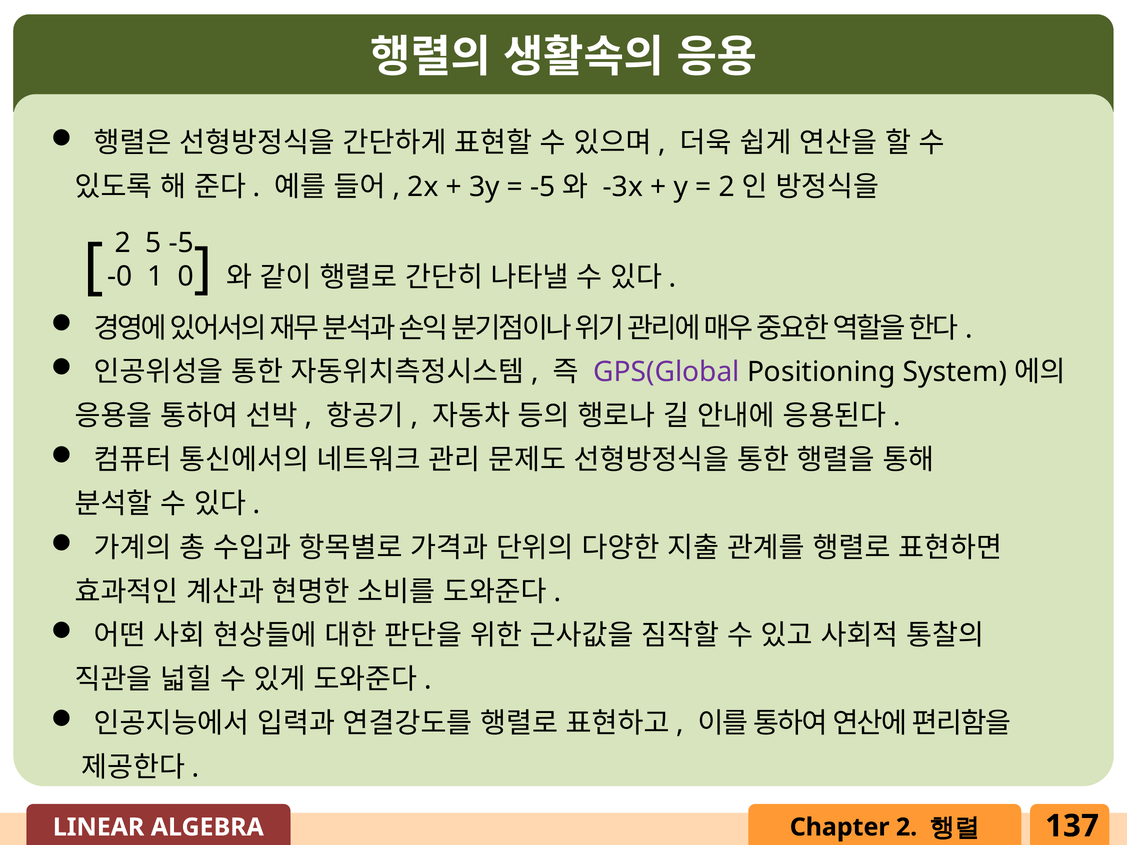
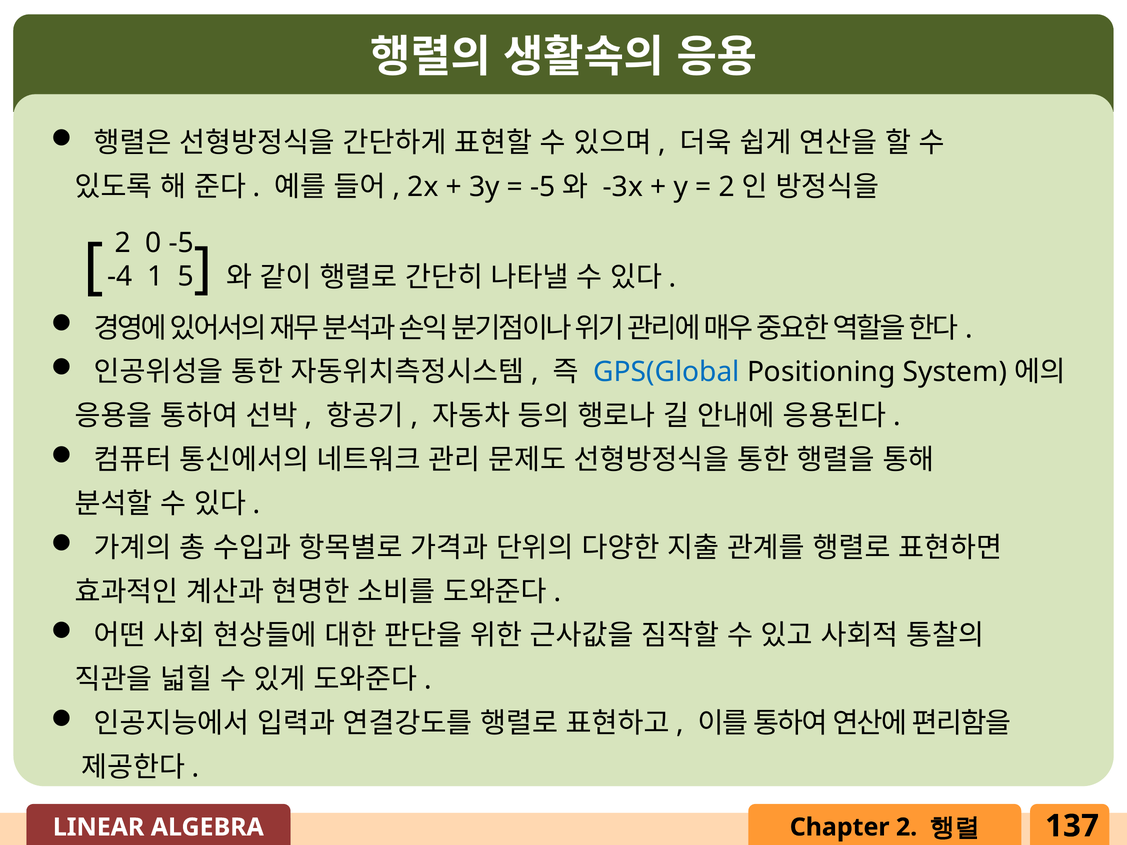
5: 5 -> 0 (153, 243)
-0: -0 -> -4 (120, 277)
0: 0 -> 5 (186, 277)
GPS(Global colour: purple -> blue (666, 372)
